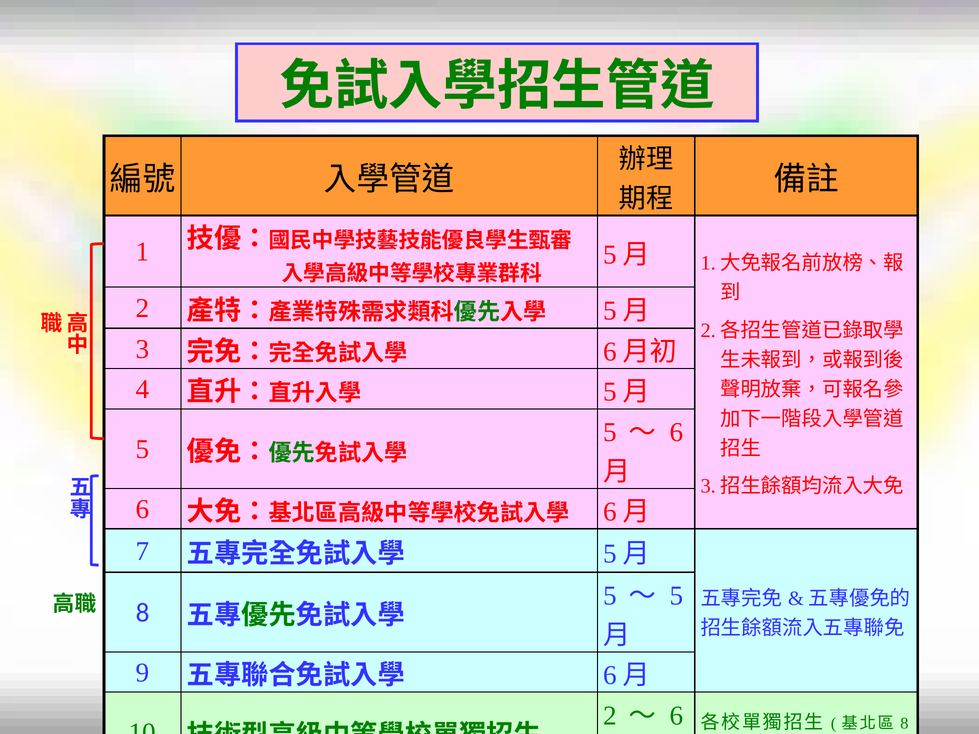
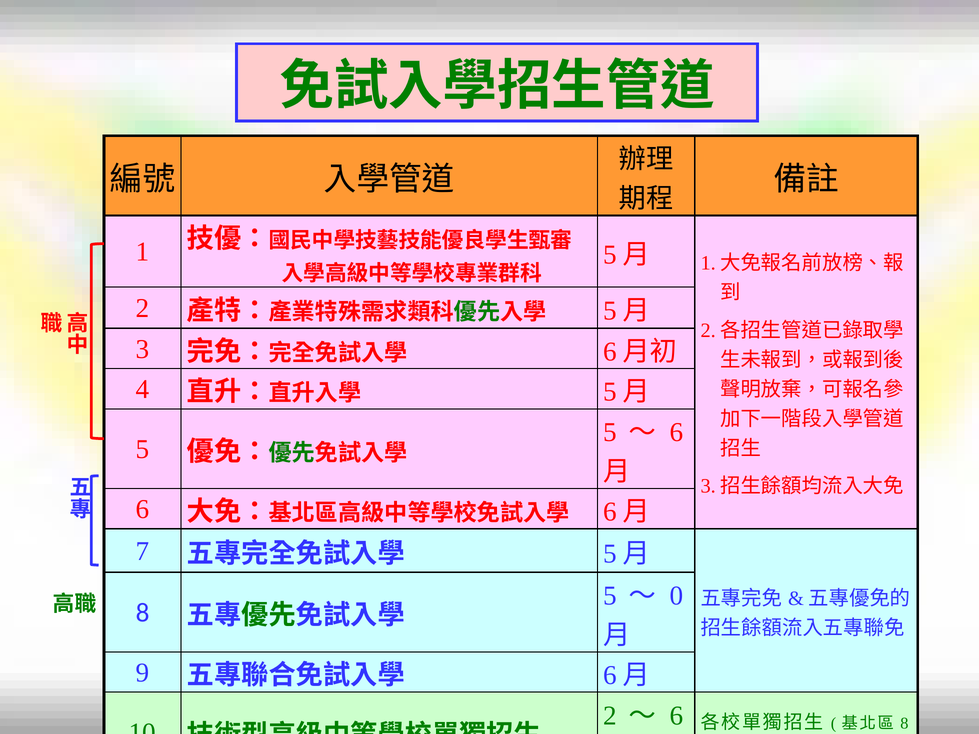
5: 5 -> 0 (676, 596)
